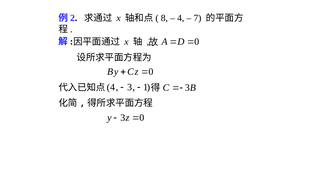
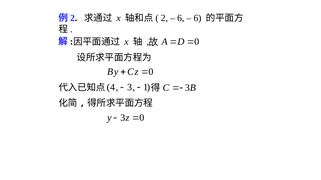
8: 8 -> 2 (164, 18)
4: 4 -> 6 (181, 18)
7: 7 -> 6 (197, 18)
